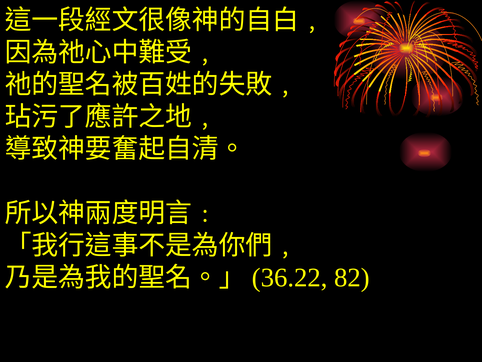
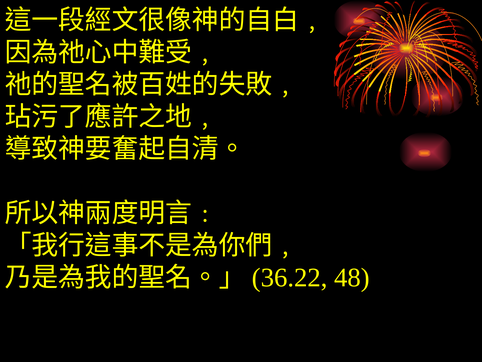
82: 82 -> 48 (352, 277)
